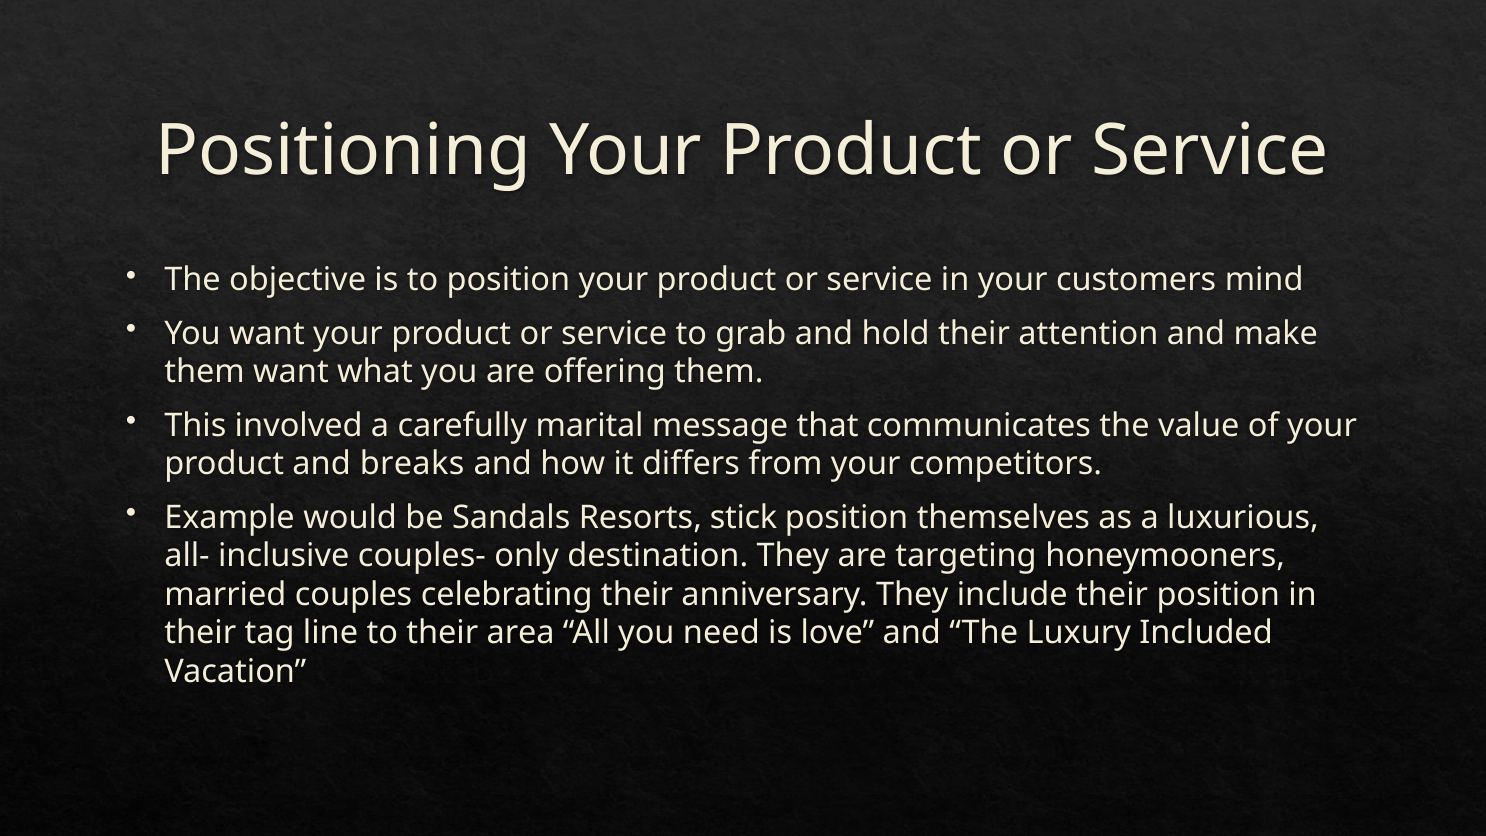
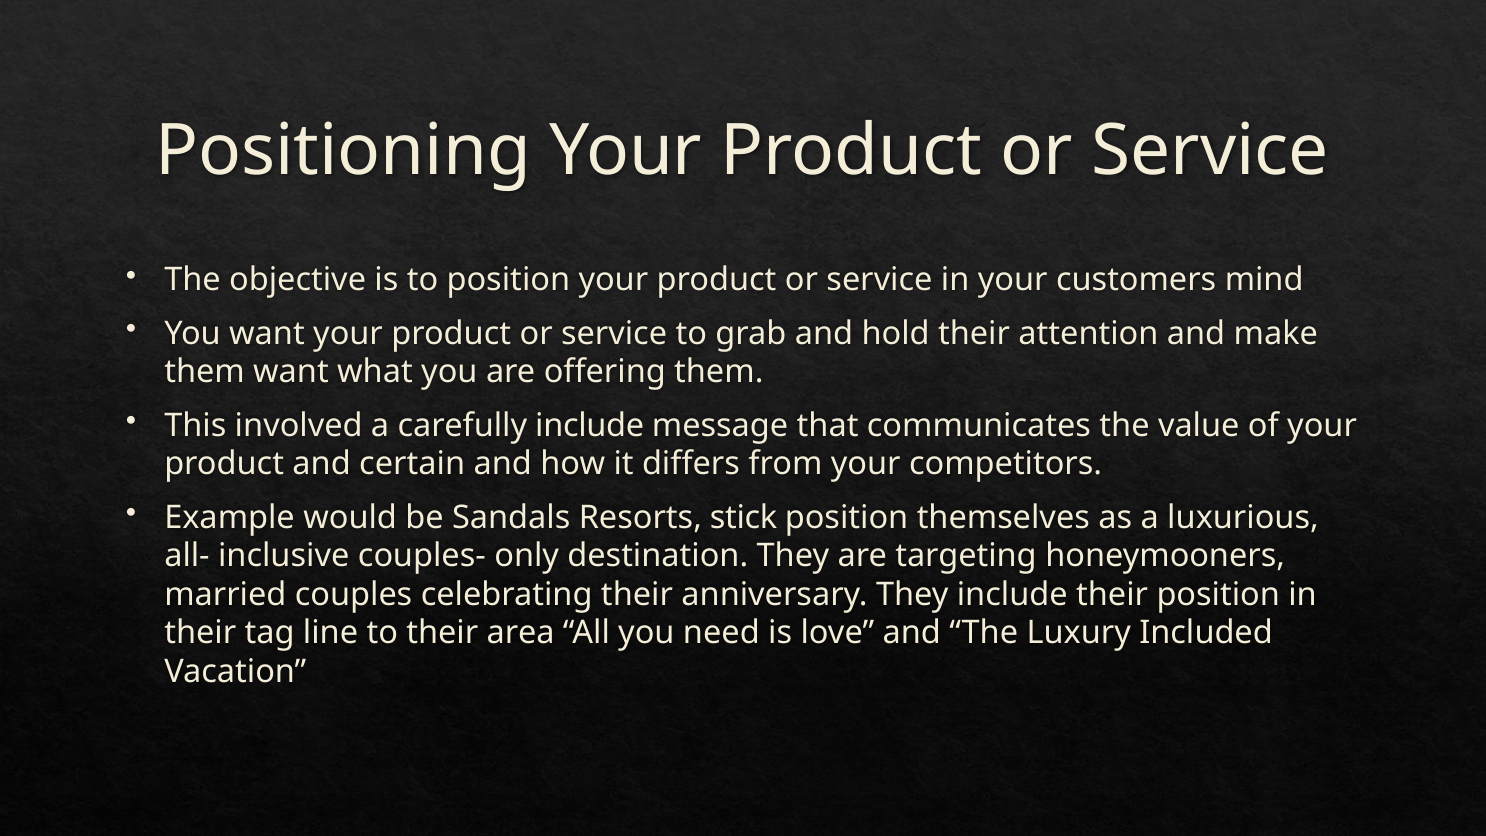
carefully marital: marital -> include (590, 425)
breaks: breaks -> certain (412, 464)
